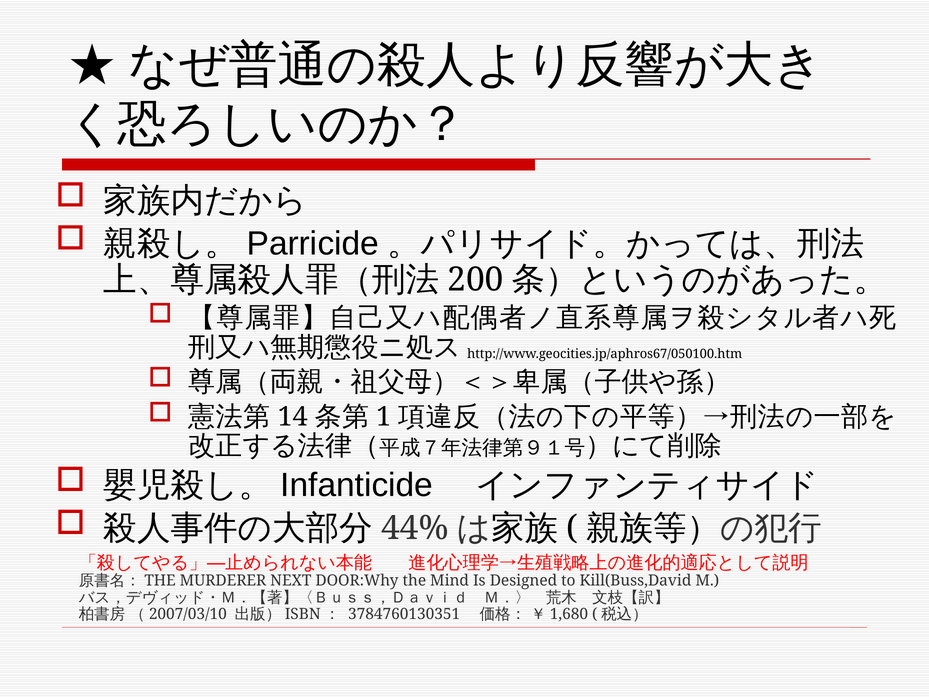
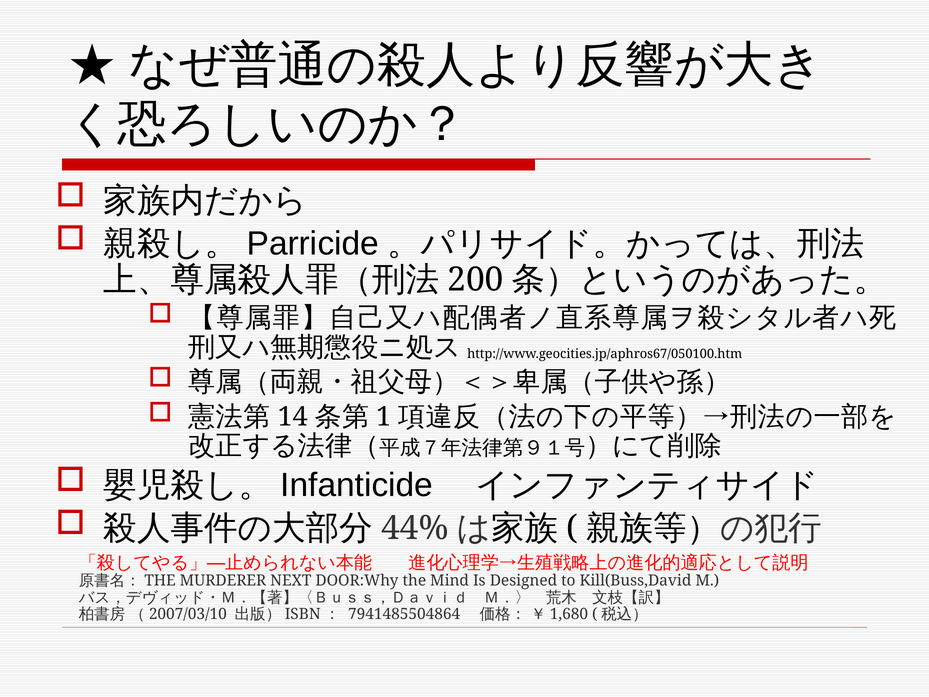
3784760130351: 3784760130351 -> 7941485504864 (404, 614)
